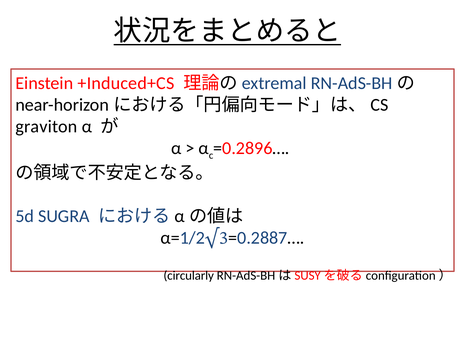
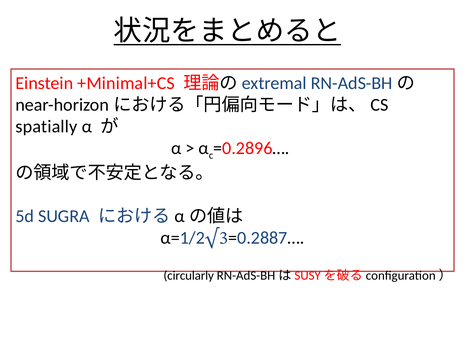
+Induced+CS: +Induced+CS -> +Minimal+CS (126, 83)
graviton: graviton -> spatially (46, 127)
